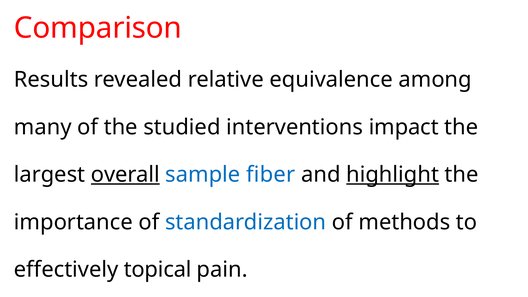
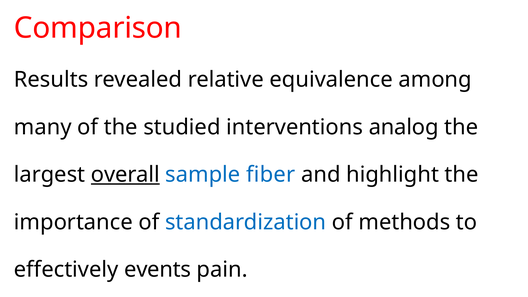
impact: impact -> analog (404, 127)
highlight underline: present -> none (393, 175)
topical: topical -> events (158, 270)
